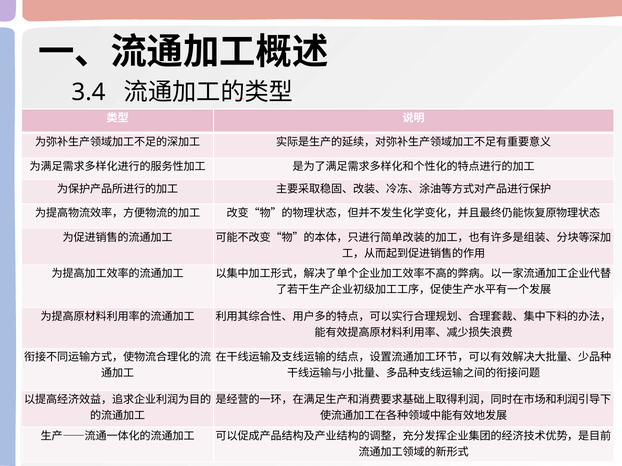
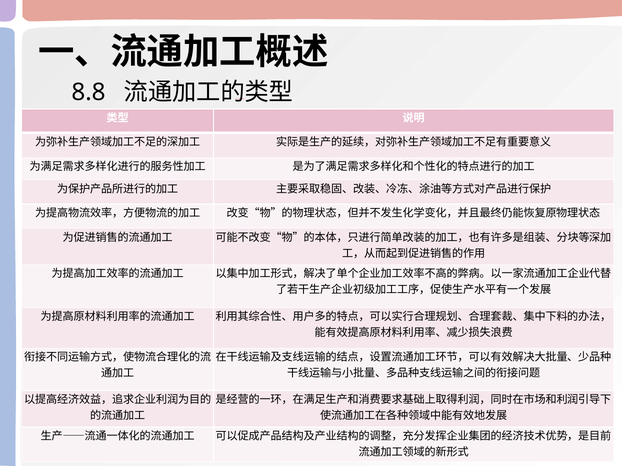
3.4: 3.4 -> 8.8 (89, 93)
